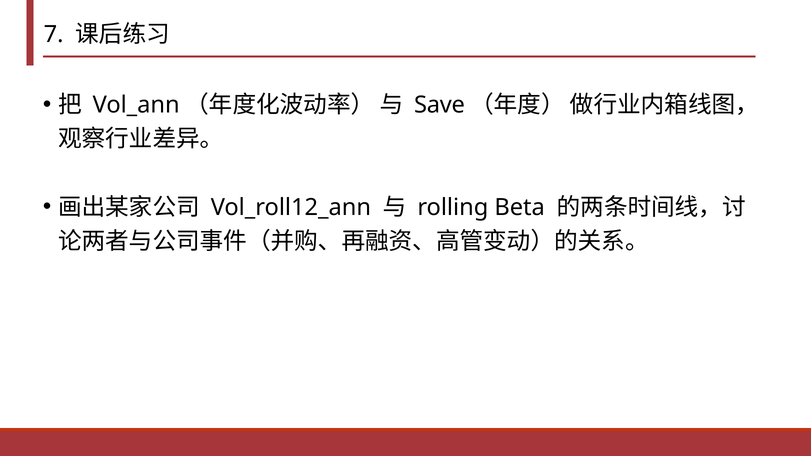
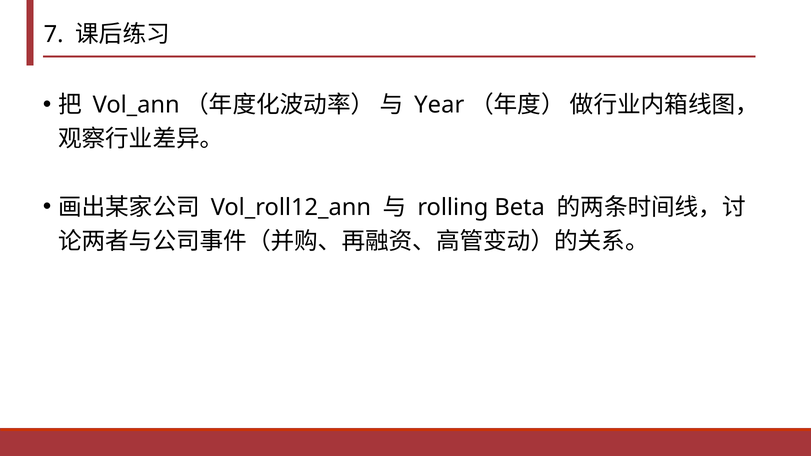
Save: Save -> Year (439, 105)
